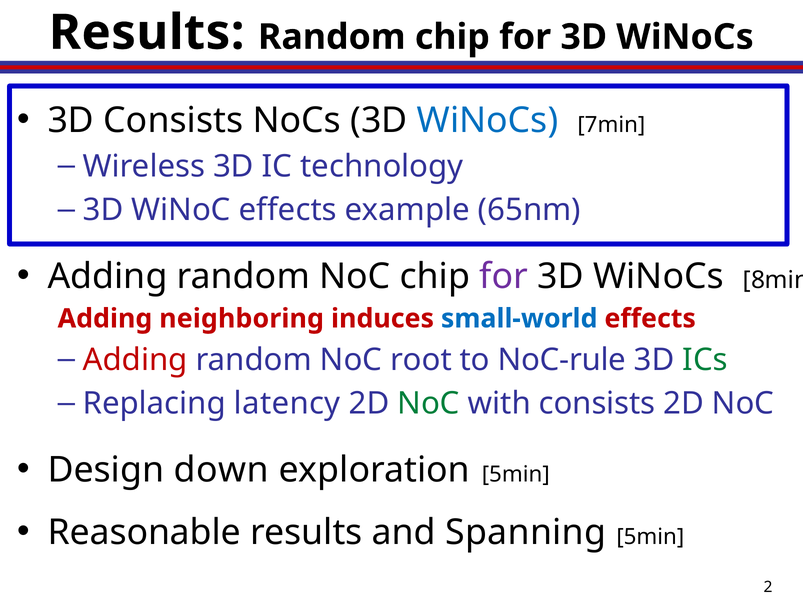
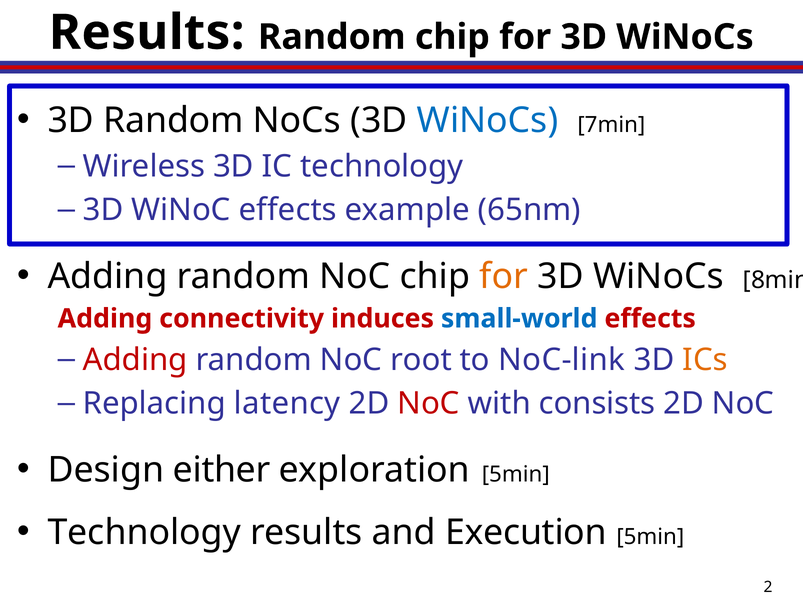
3D Consists: Consists -> Random (174, 120)
for colour: purple -> orange (504, 276)
neighboring: neighboring -> connectivity (242, 319)
NoC-rule: NoC-rule -> NoC-link (562, 360)
ICs colour: green -> orange (705, 360)
NoC colour: green -> red (429, 404)
down: down -> either (222, 470)
Reasonable: Reasonable -> Technology (144, 533)
Spanning: Spanning -> Execution (526, 533)
